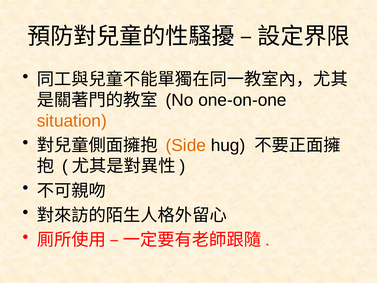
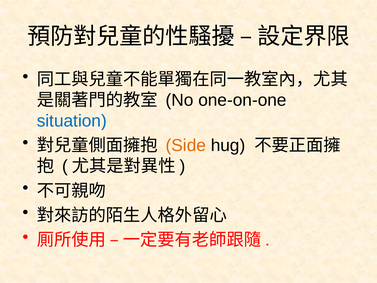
situation colour: orange -> blue (72, 121)
